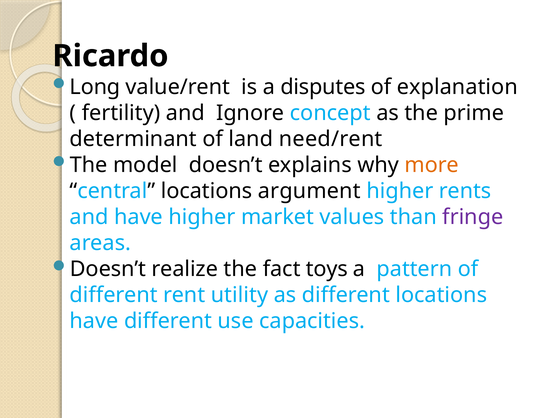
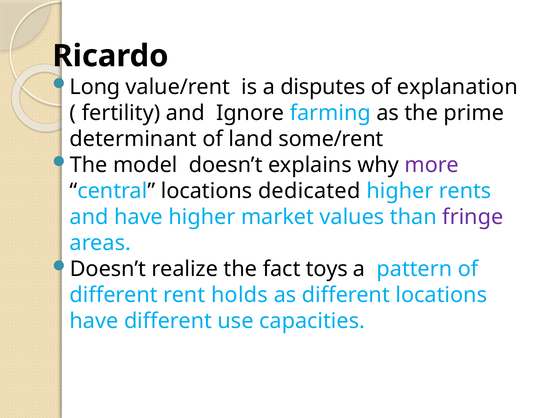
concept: concept -> farming (330, 113)
need/rent: need/rent -> some/rent (331, 139)
more colour: orange -> purple (432, 165)
argument: argument -> dedicated (309, 191)
utility: utility -> holds (239, 295)
